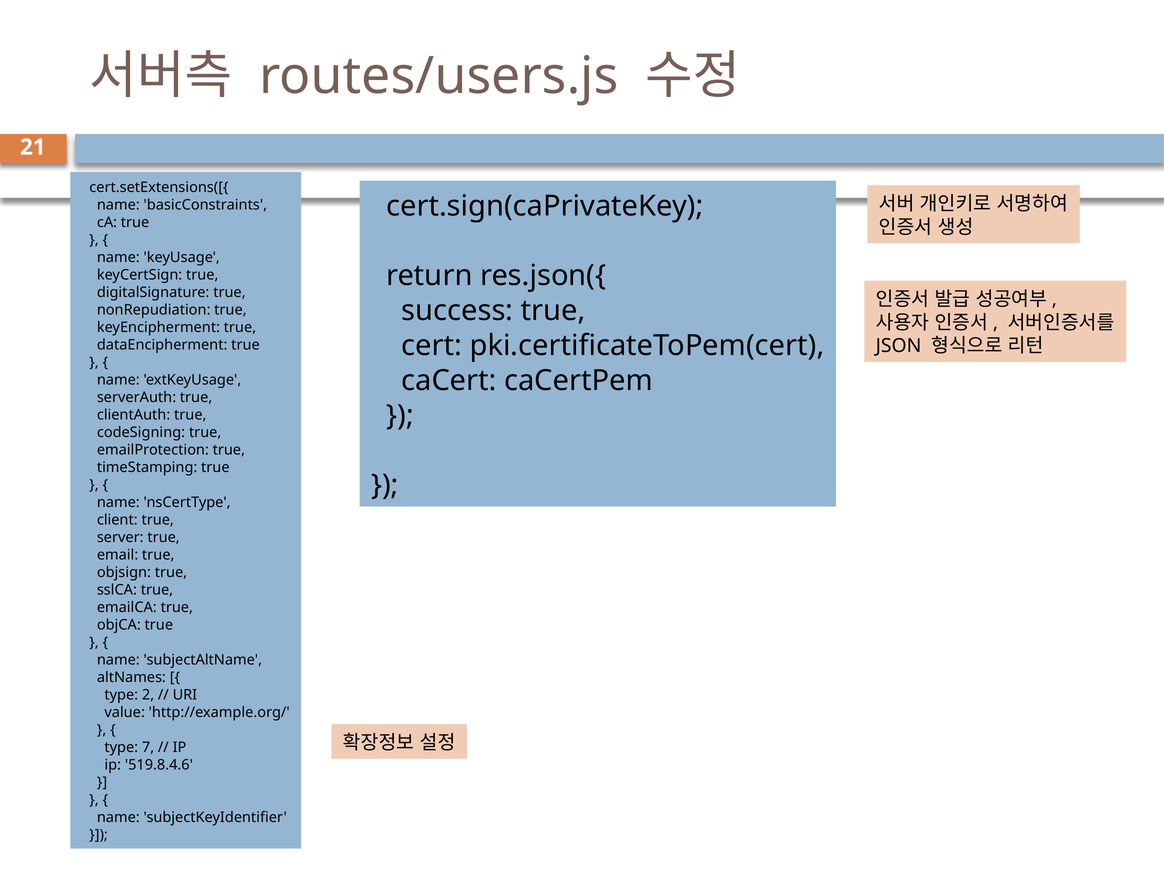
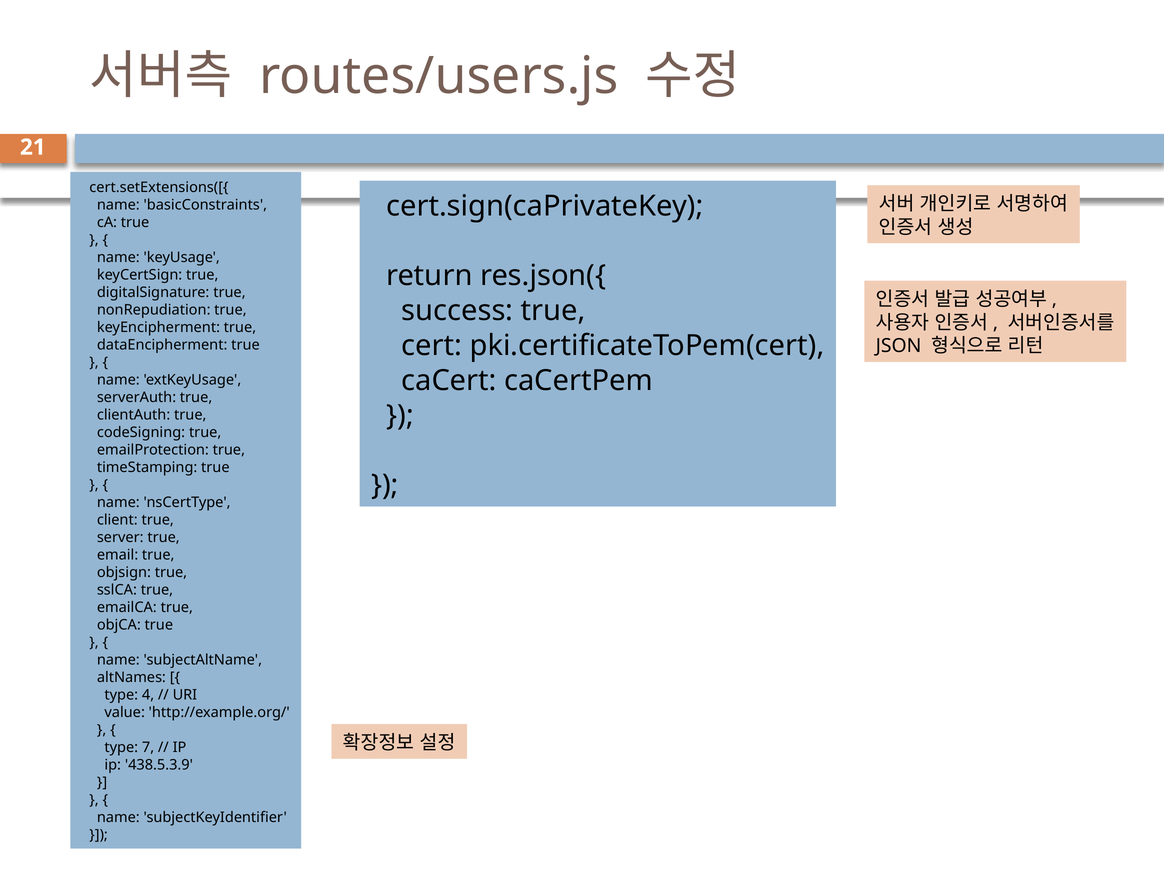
2: 2 -> 4 (148, 695)
519.8.4.6: 519.8.4.6 -> 438.5.3.9 (159, 765)
